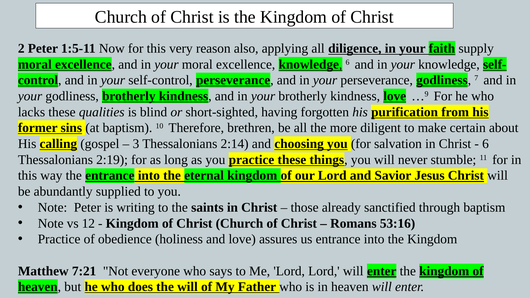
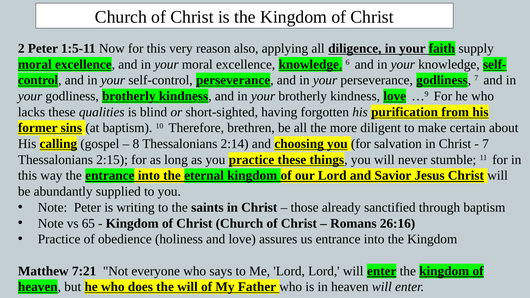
3: 3 -> 8 (136, 144)
6: 6 -> 7 (486, 144)
2:19: 2:19 -> 2:15 (112, 160)
12: 12 -> 65 (88, 223)
53:16: 53:16 -> 26:16 (398, 223)
